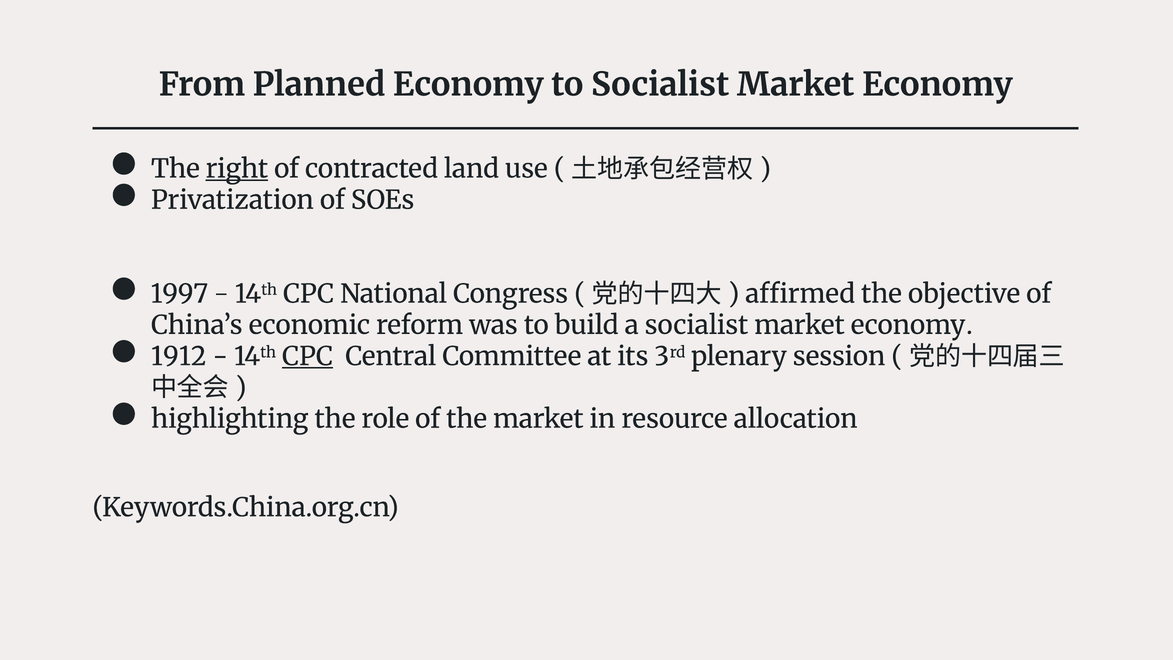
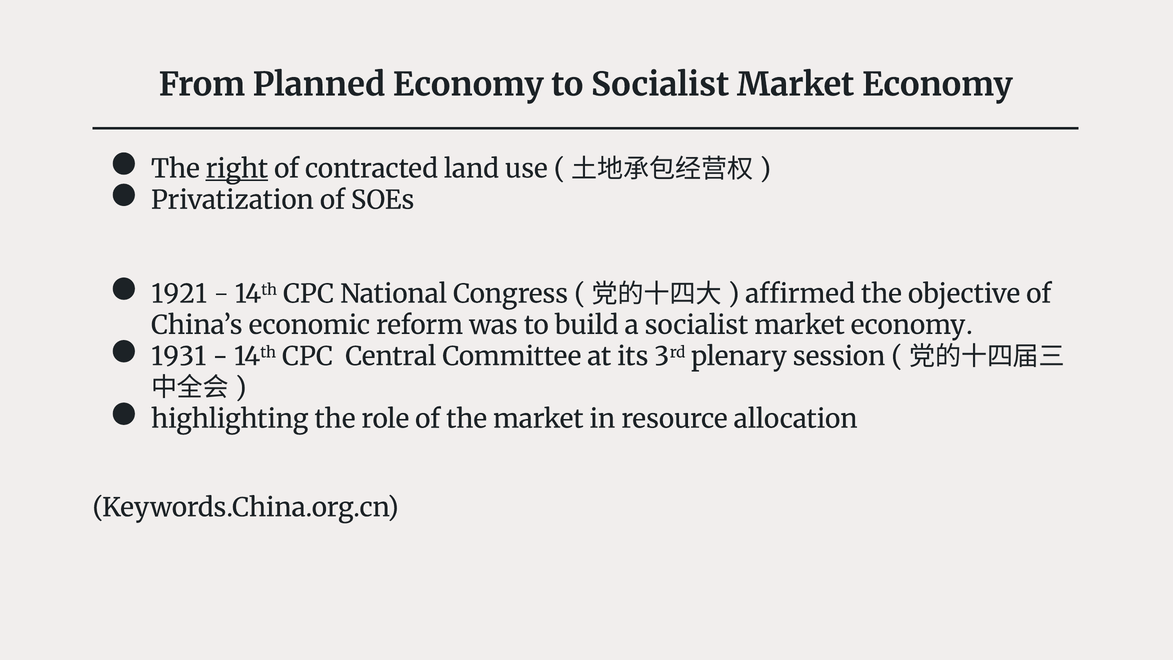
1997: 1997 -> 1921 (179, 294)
1912: 1912 -> 1931 (179, 357)
CPC underline: present -> none (307, 357)
